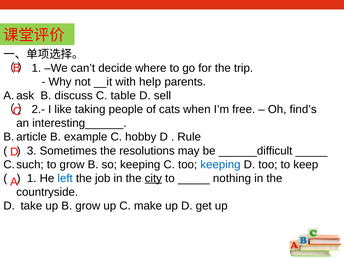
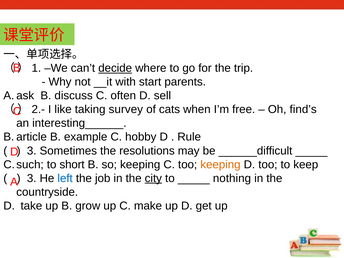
decide underline: none -> present (115, 68)
help: help -> start (150, 82)
table: table -> often (123, 96)
people: people -> survey (126, 109)
to grow: grow -> short (72, 164)
keeping colour: blue -> orange (220, 164)
1: 1 -> 3 (32, 178)
